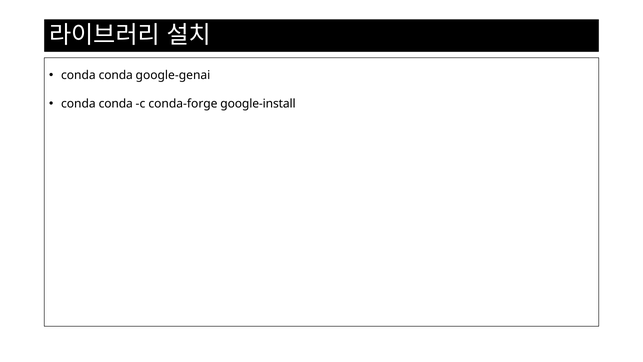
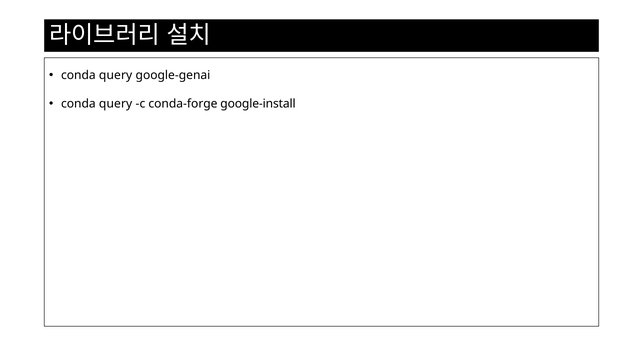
conda: conda -> query (116, 75)
conda: conda -> query (116, 104)
